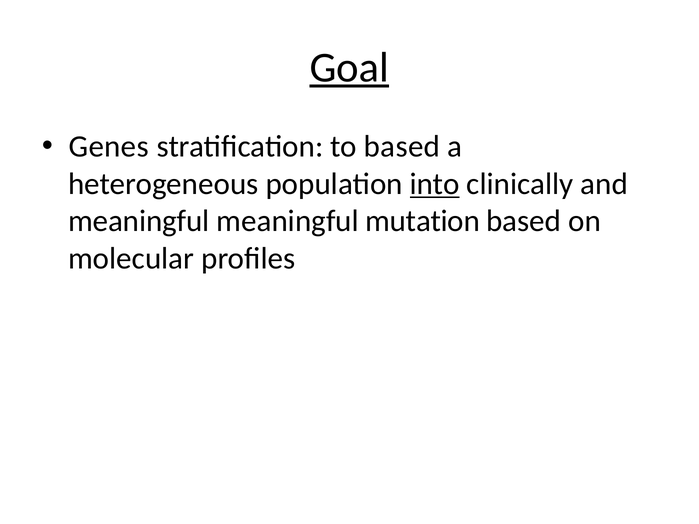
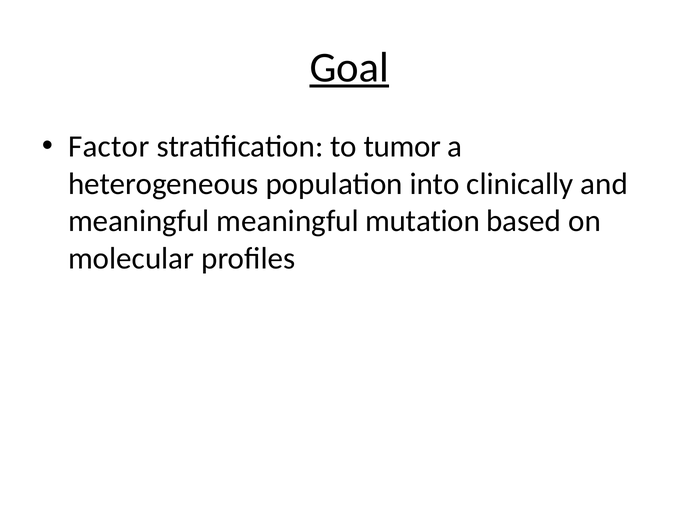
Genes: Genes -> Factor (109, 147)
to based: based -> tumor (402, 147)
into underline: present -> none (435, 184)
